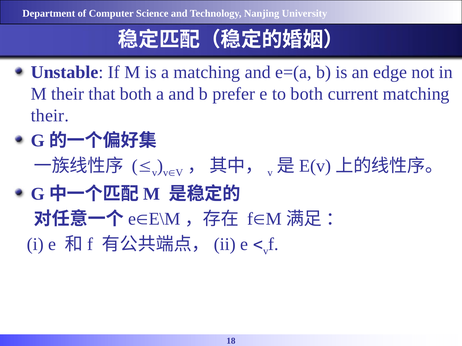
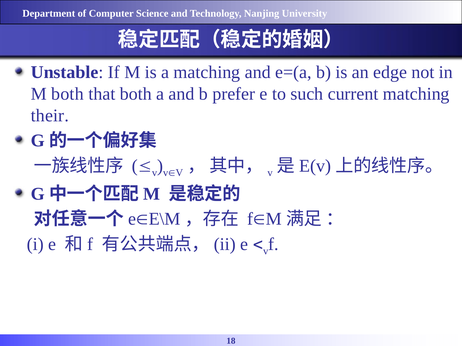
M their: their -> both (68, 94)
to both: both -> such (307, 94)
